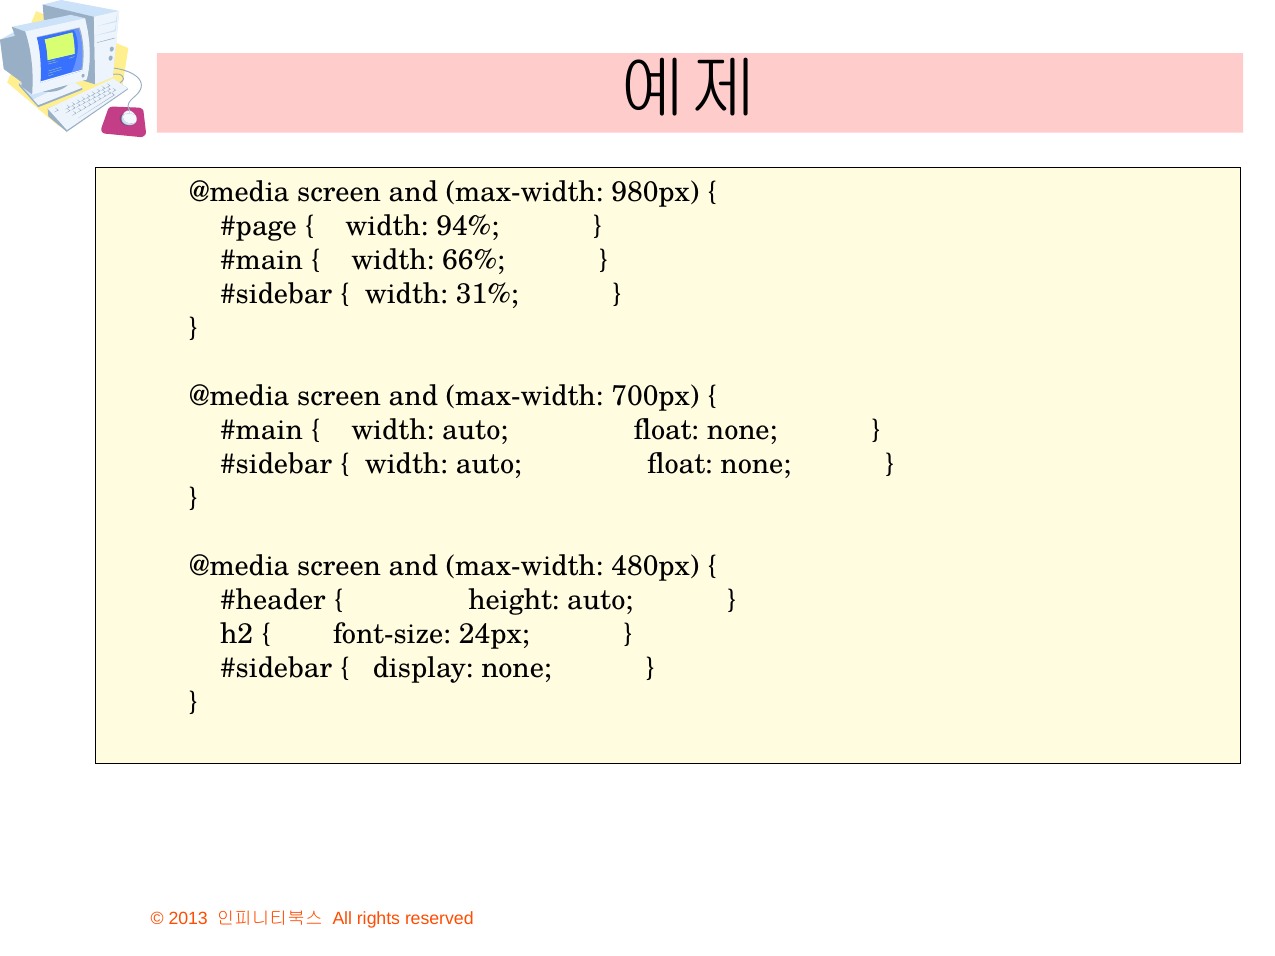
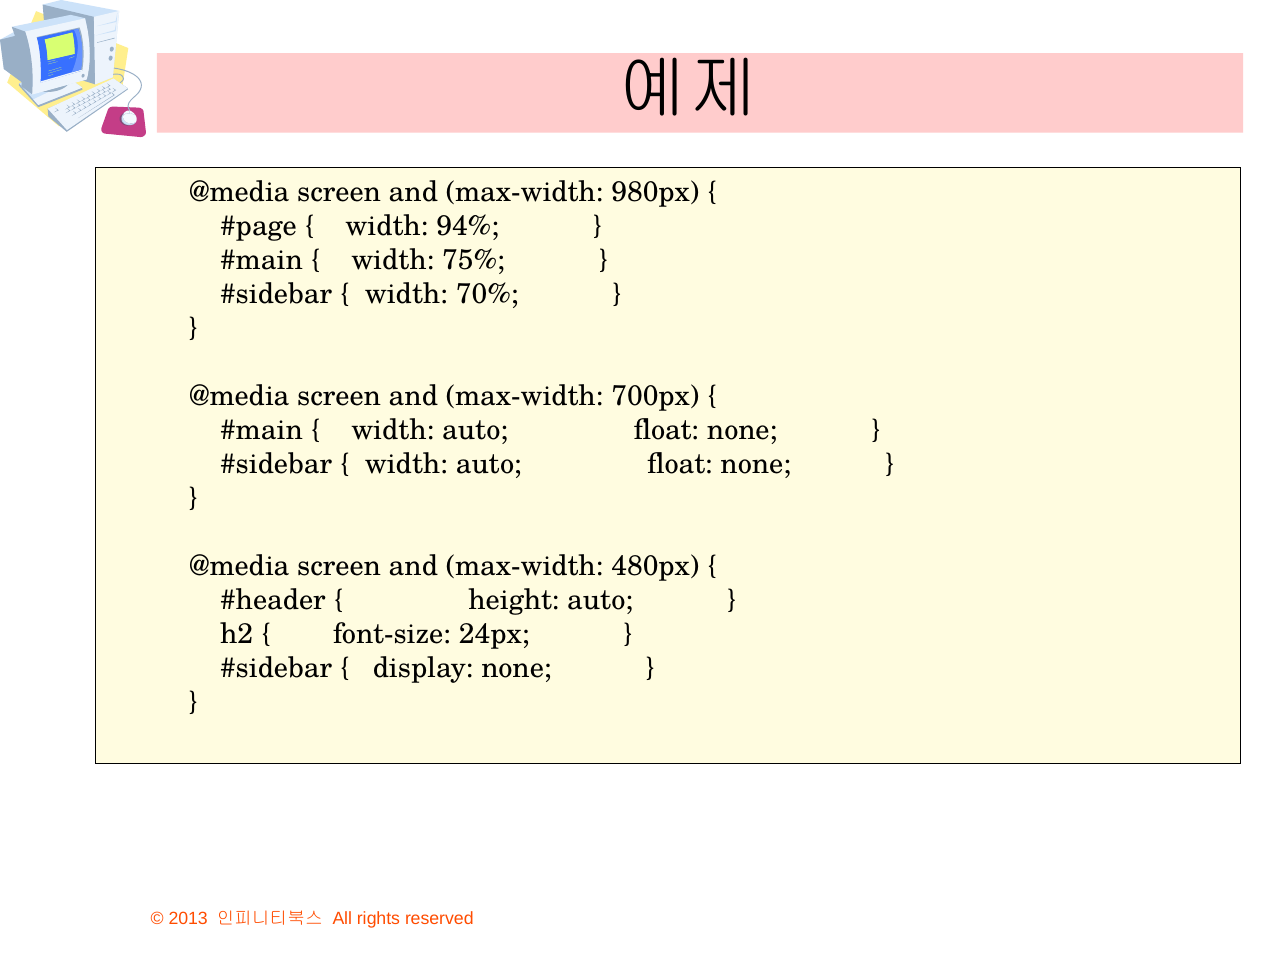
66%: 66% -> 75% (474, 261)
31%: 31% -> 70% (487, 295)
